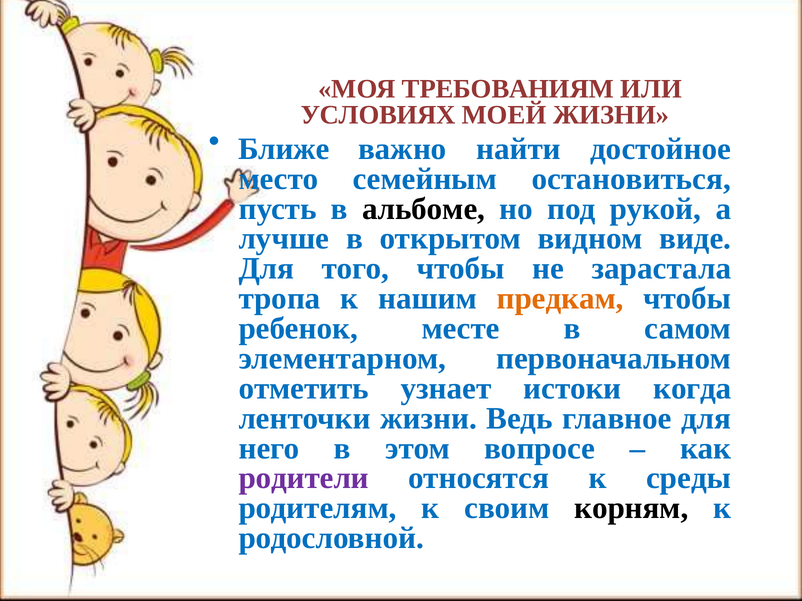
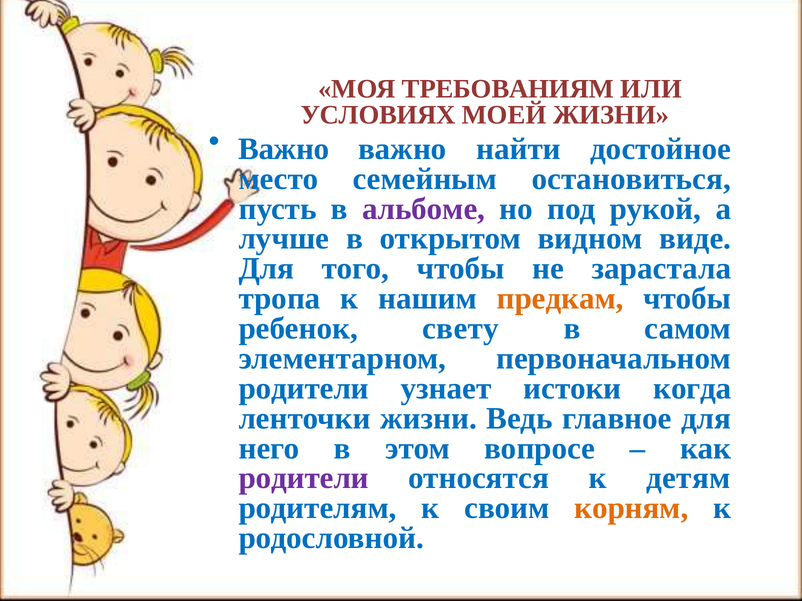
Ближе: Ближе -> Важно (284, 149)
альбоме colour: black -> purple (424, 209)
месте: месте -> свету (461, 329)
отметить: отметить -> родители (304, 389)
среды: среды -> детям (688, 479)
корням colour: black -> orange (631, 509)
